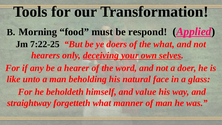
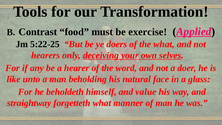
Morning: Morning -> Contrast (38, 32)
respond: respond -> exercise (148, 32)
7:22-25: 7:22-25 -> 5:22-25 (45, 44)
